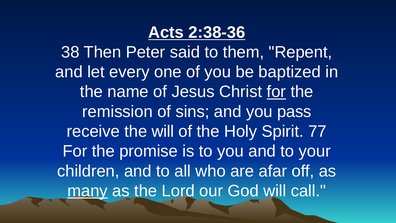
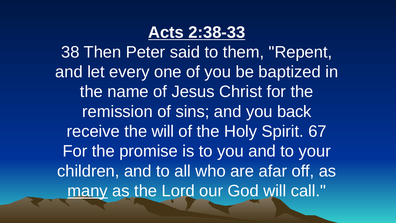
2:38-36: 2:38-36 -> 2:38-33 (217, 32)
for underline: present -> none (276, 92)
pass: pass -> back (294, 111)
77: 77 -> 67 (317, 131)
